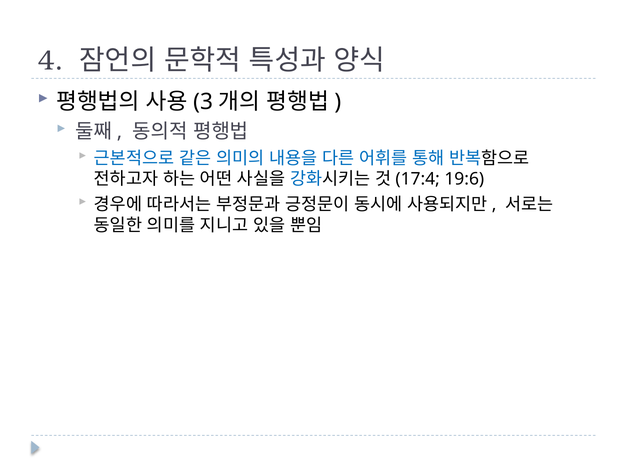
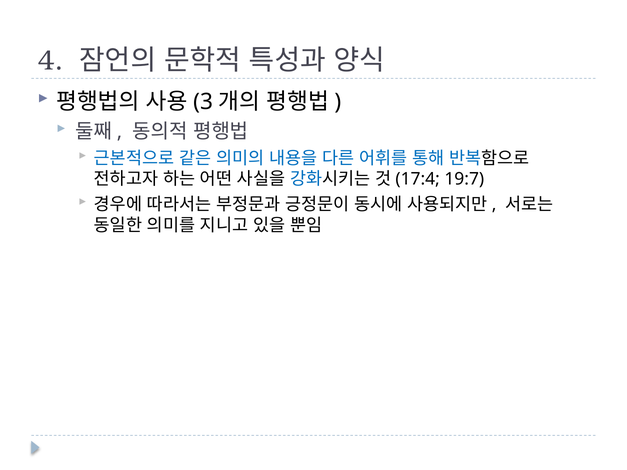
19:6: 19:6 -> 19:7 (464, 179)
